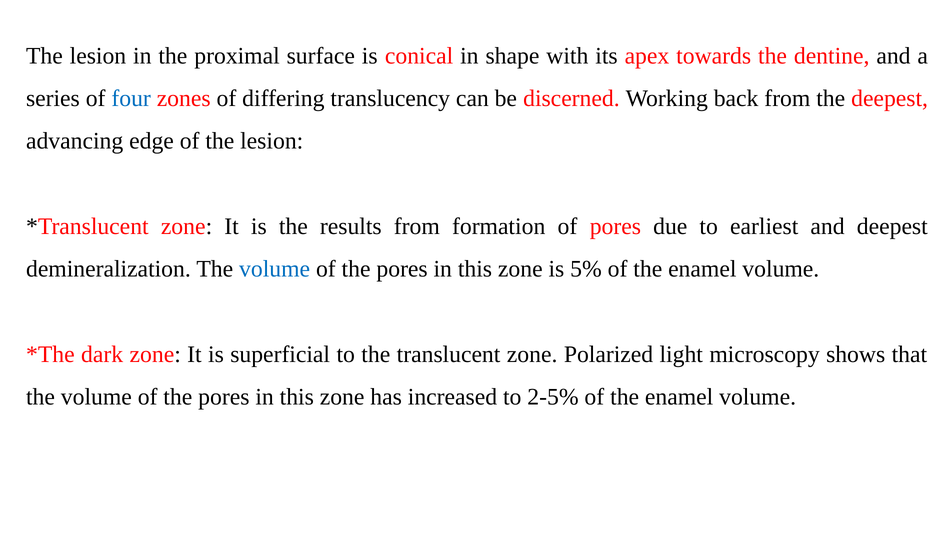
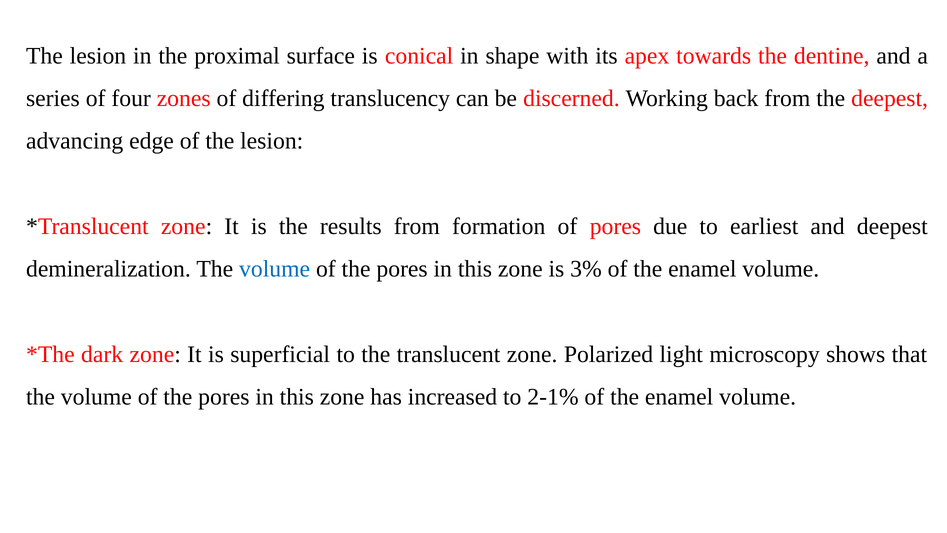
four colour: blue -> black (131, 98)
5%: 5% -> 3% (586, 269)
2-5%: 2-5% -> 2-1% (553, 397)
